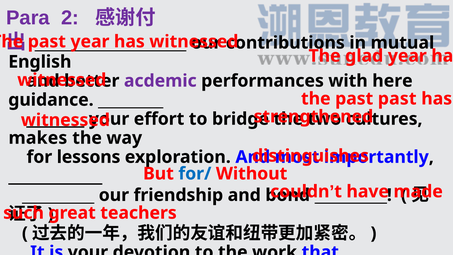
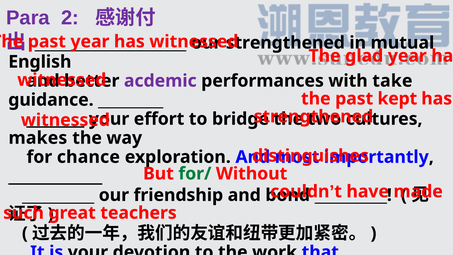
contributions: contributions -> strengthened (285, 43)
here: here -> take (392, 81)
past past: past -> kept (397, 99)
lessons: lessons -> chance (88, 157)
for/ colour: blue -> green (195, 174)
